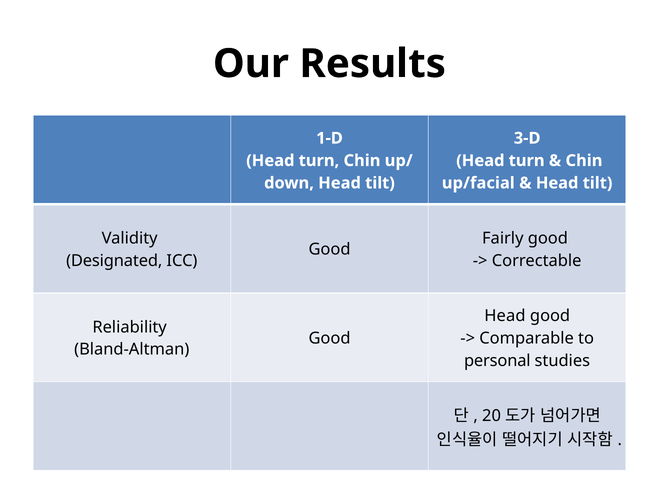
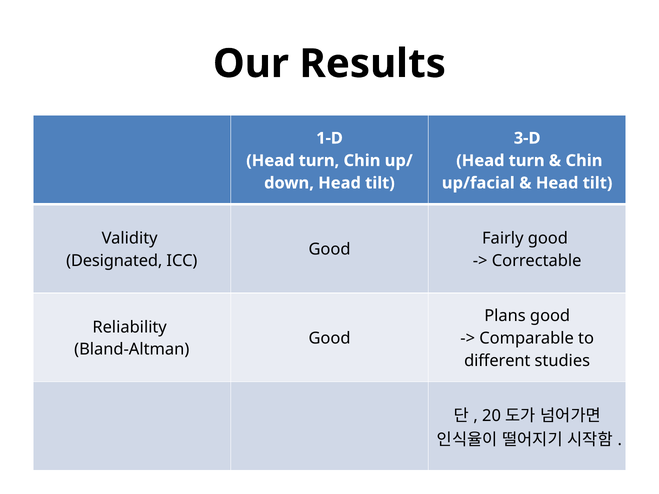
Head: Head -> Plans (505, 316)
personal: personal -> different (497, 361)
